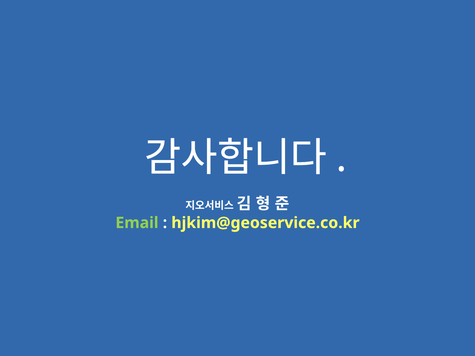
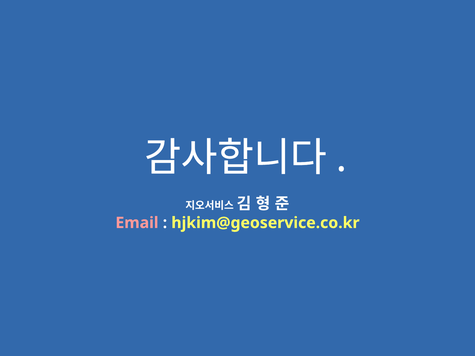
Email colour: light green -> pink (137, 223)
